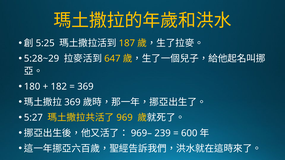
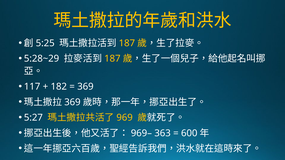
647: 647 -> 187 (112, 59)
180: 180 -> 117 (32, 87)
239: 239 -> 363 (163, 133)
